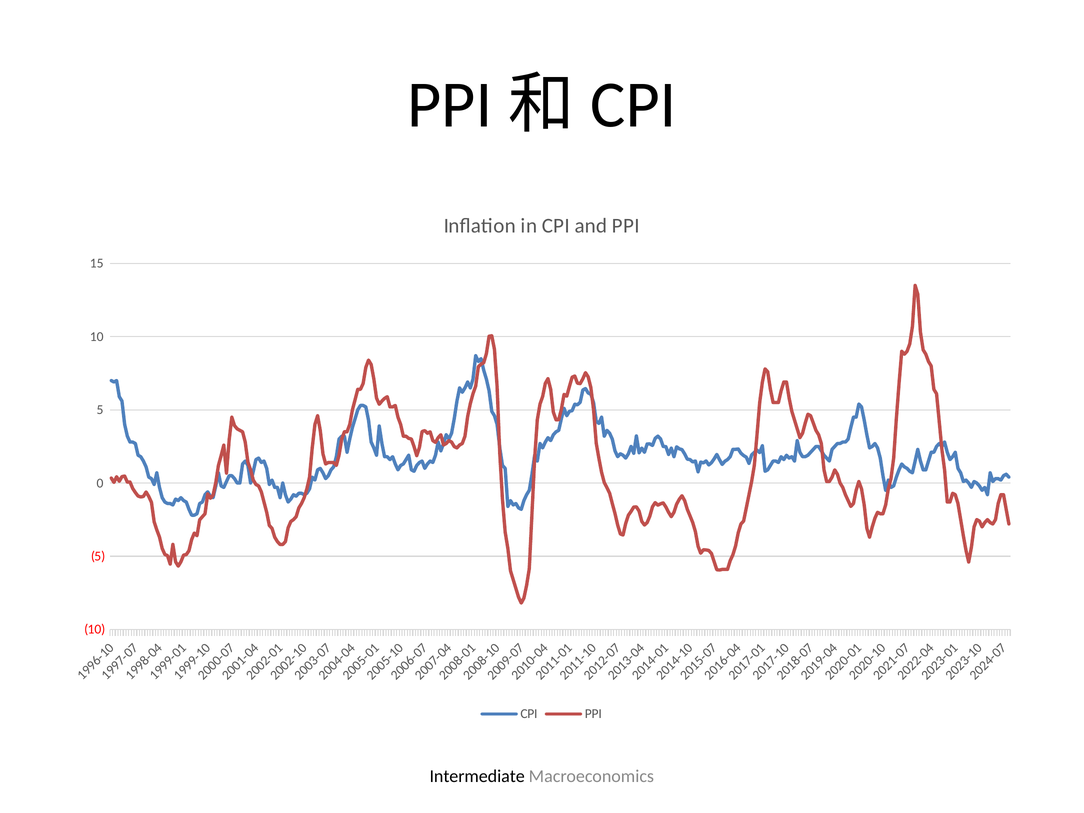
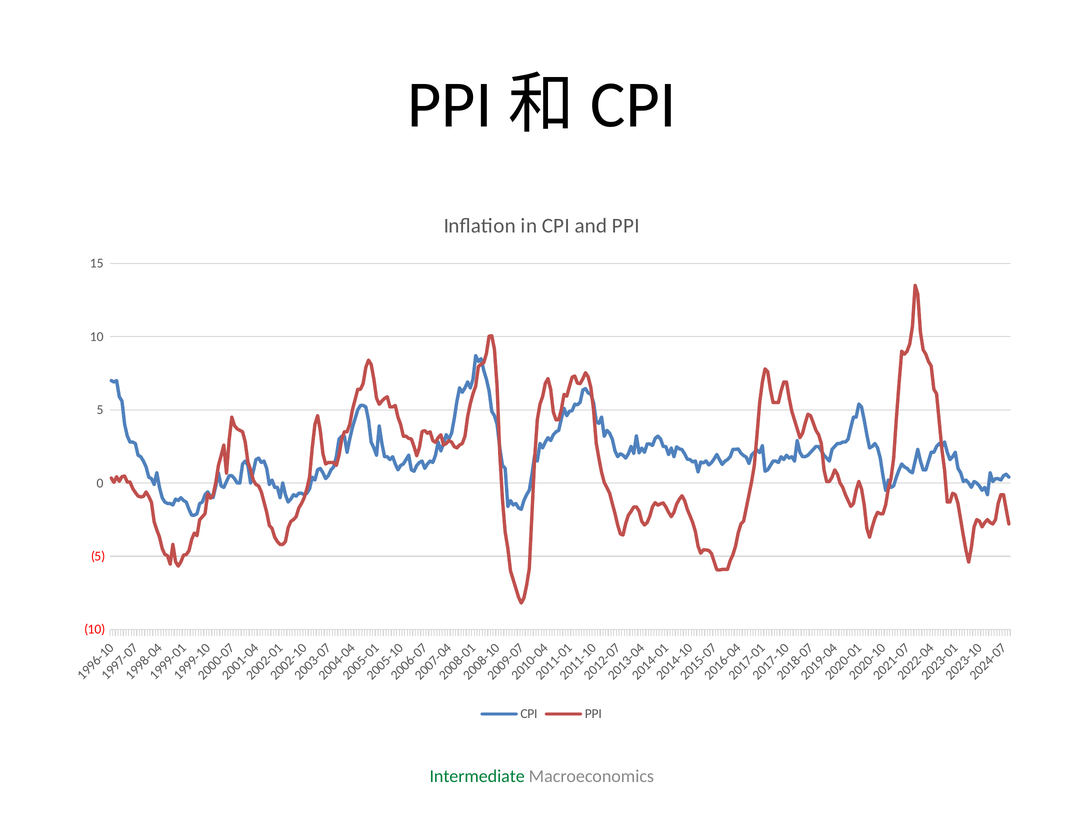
Intermediate colour: black -> green (477, 776)
